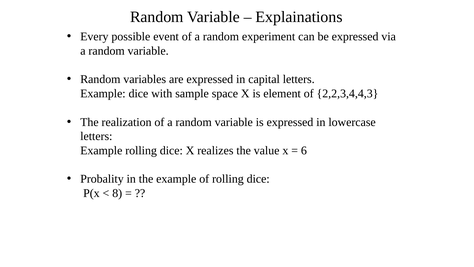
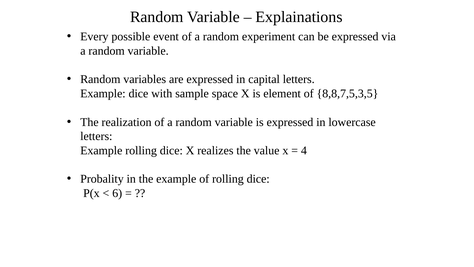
2,2,3,4,4,3: 2,2,3,4,4,3 -> 8,8,7,5,3,5 (348, 93)
6: 6 -> 4 (304, 150)
8: 8 -> 6 (117, 193)
